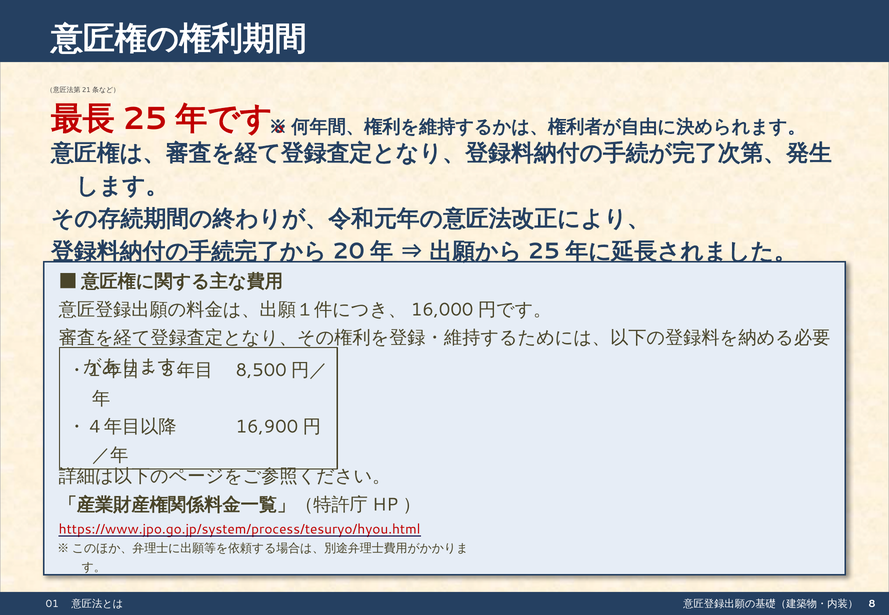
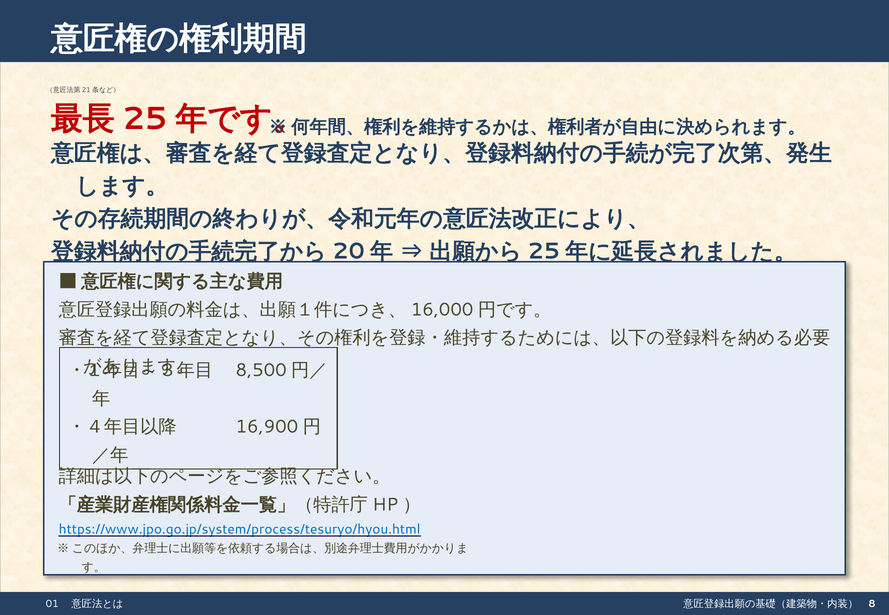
https://www.jpo.go.jp/system/process/tesuryo/hyou.html colour: red -> blue (240, 530)
